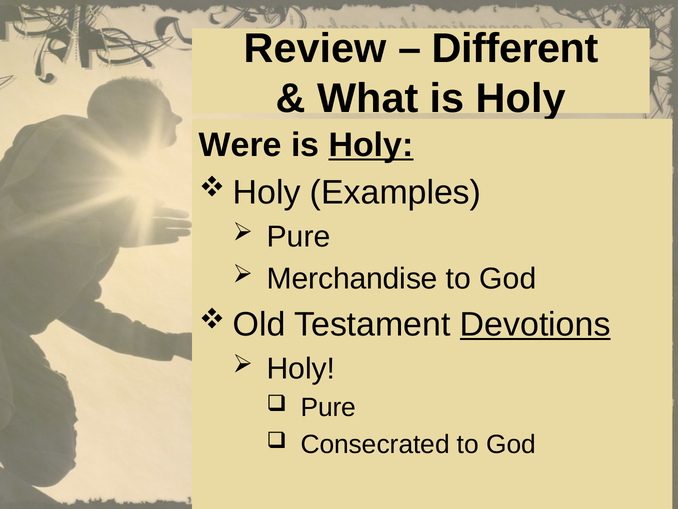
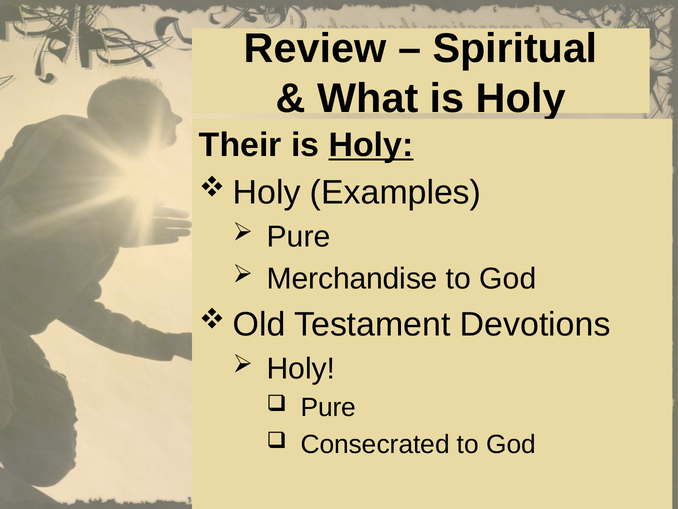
Different: Different -> Spiritual (515, 49)
Were: Were -> Their (240, 145)
Devotions underline: present -> none (535, 324)
